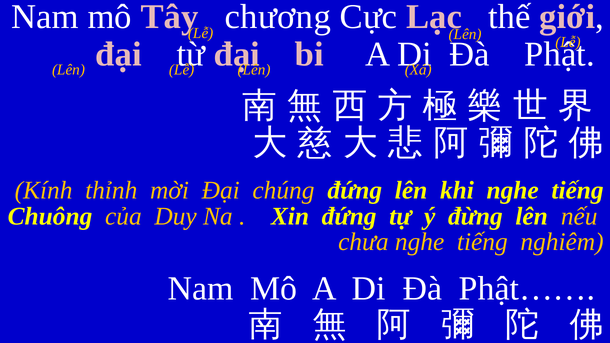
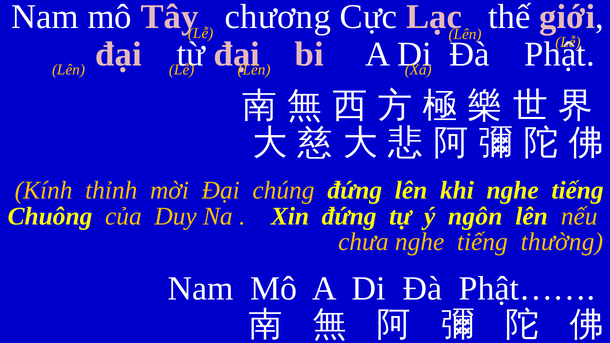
đừng: đừng -> ngôn (475, 216)
nghiêm: nghiêm -> thường (562, 242)
